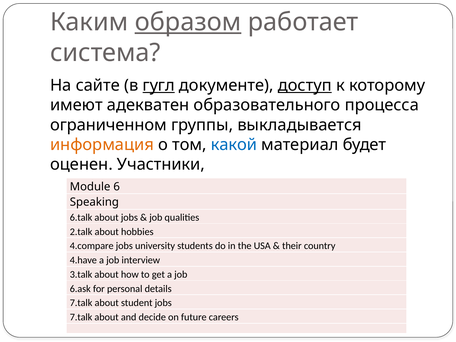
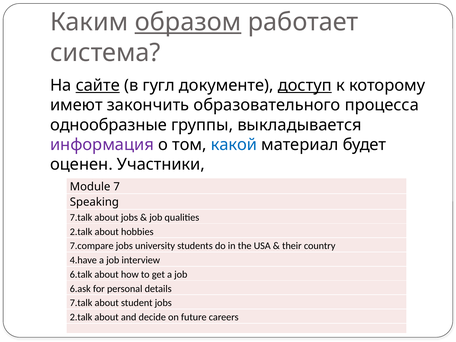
сайте underline: none -> present (98, 85)
гугл underline: present -> none (159, 85)
адекватен: адекватен -> закончить (148, 105)
ограниченном: ограниченном -> однообразные (109, 125)
информация colour: orange -> purple (102, 145)
6: 6 -> 7 (117, 187)
6.talk: 6.talk -> 7.talk (81, 217)
4.compare: 4.compare -> 7.compare (92, 246)
3.talk: 3.talk -> 6.talk (81, 274)
7.talk: 7.talk -> 2.talk (81, 317)
